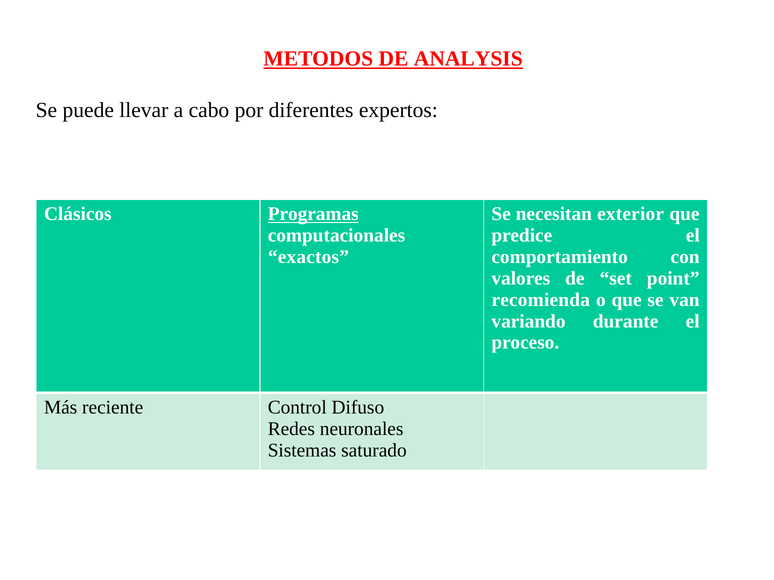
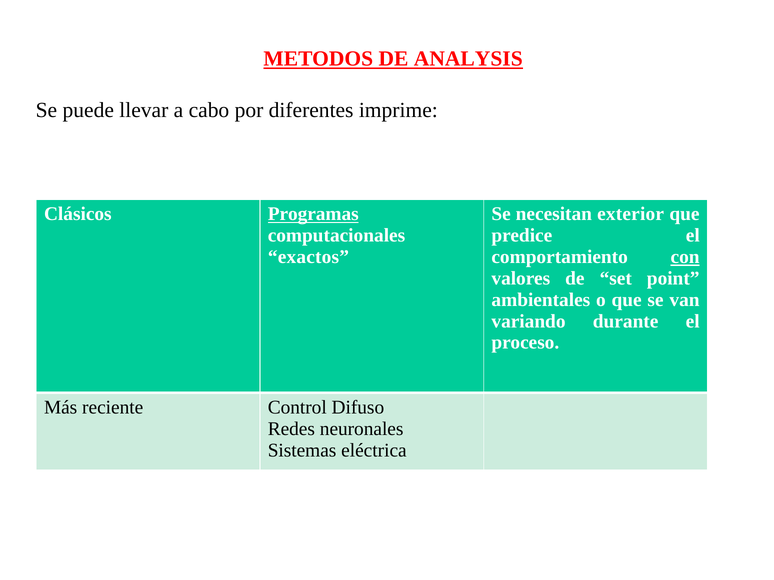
expertos: expertos -> imprime (398, 110)
con underline: none -> present (685, 257)
recomienda: recomienda -> ambientales (541, 300)
saturado: saturado -> eléctrica (374, 451)
